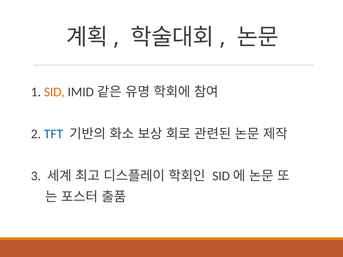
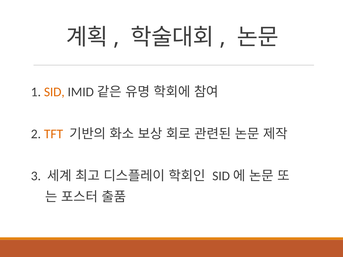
TFT colour: blue -> orange (54, 134)
